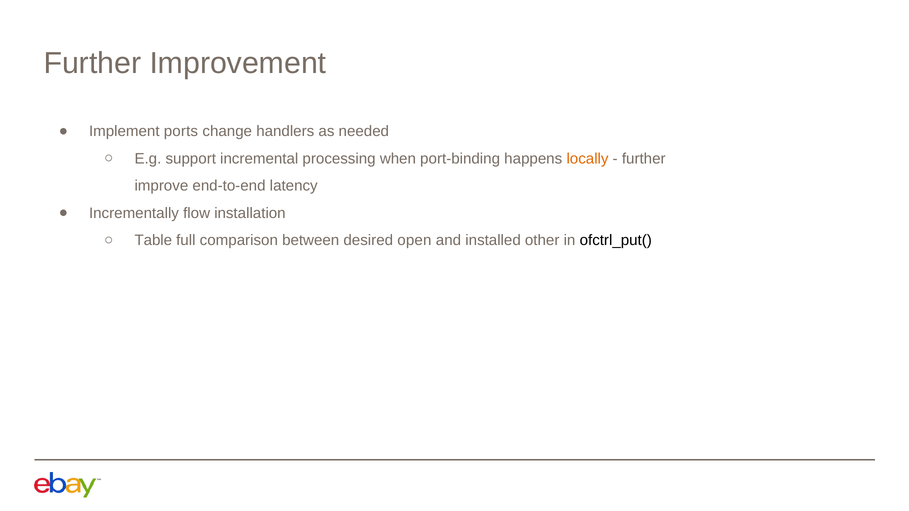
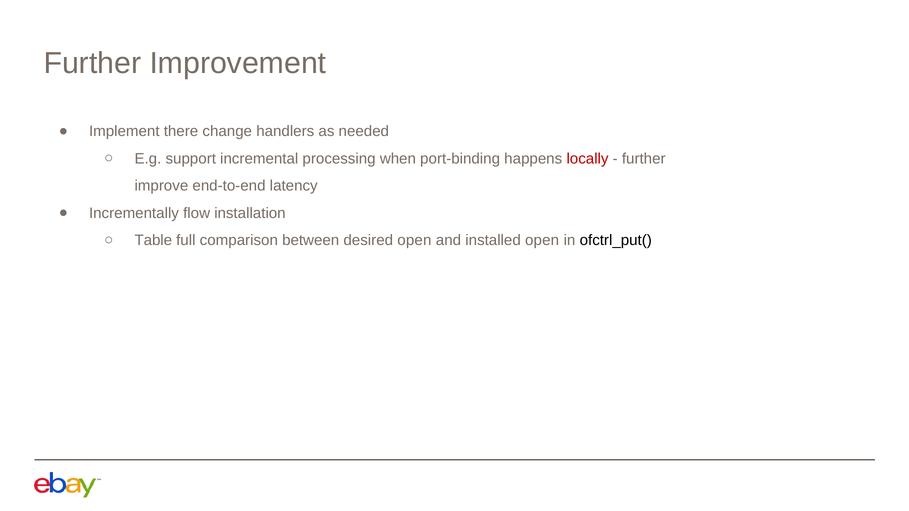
ports: ports -> there (181, 132)
locally colour: orange -> red (588, 159)
installed other: other -> open (542, 241)
